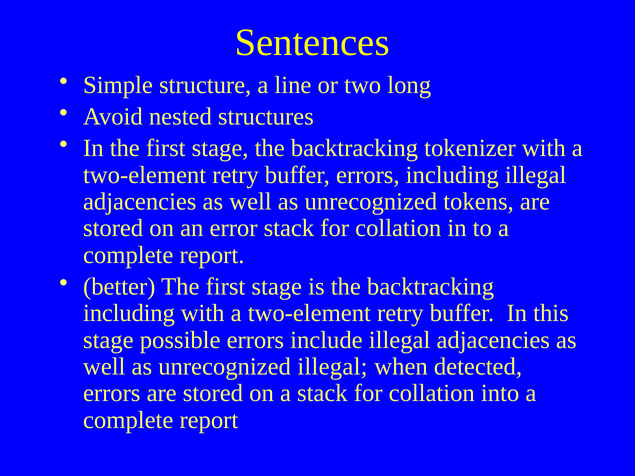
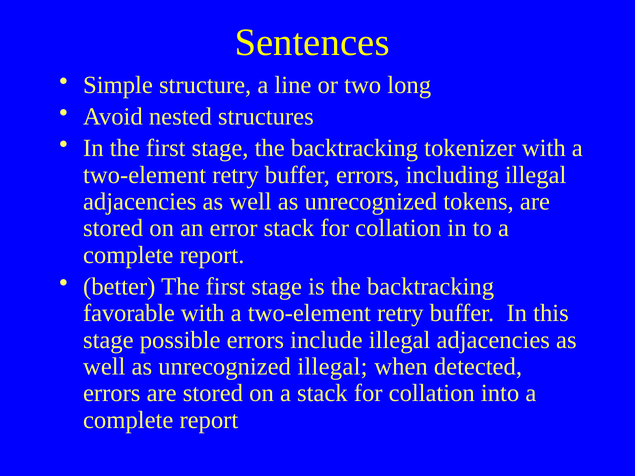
including: including -> favorable (129, 313)
